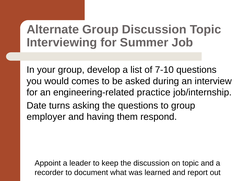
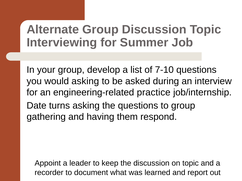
would comes: comes -> asking (85, 81)
employer: employer -> gathering (46, 117)
